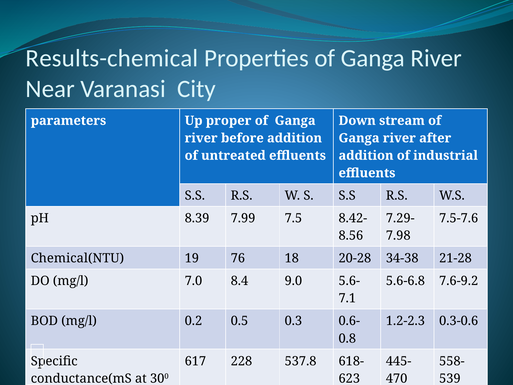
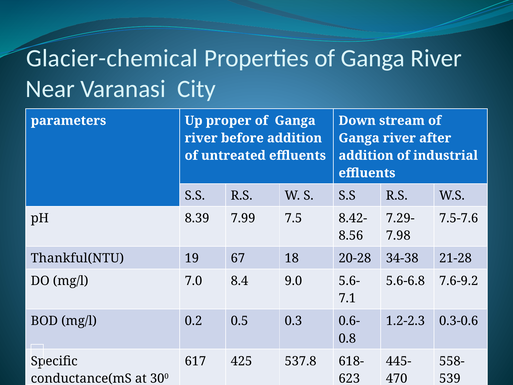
Results-chemical: Results-chemical -> Glacier-chemical (112, 58)
Chemical(NTU: Chemical(NTU -> Thankful(NTU (77, 258)
76: 76 -> 67 (238, 258)
228: 228 -> 425 (241, 361)
